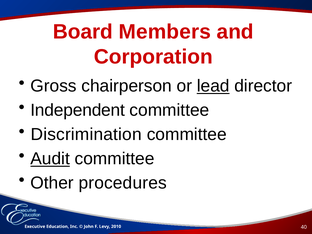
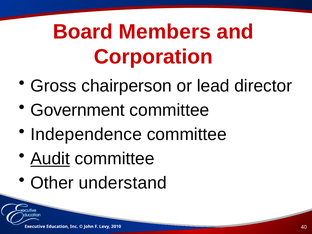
lead underline: present -> none (213, 86)
Independent: Independent -> Government (78, 110)
Discrimination: Discrimination -> Independence (86, 134)
procedures: procedures -> understand (123, 183)
